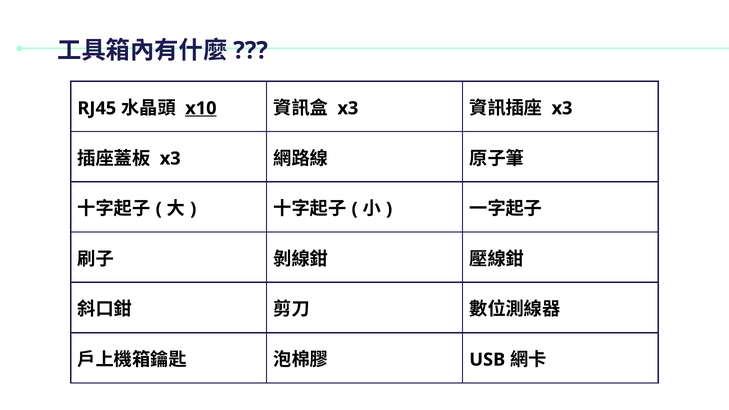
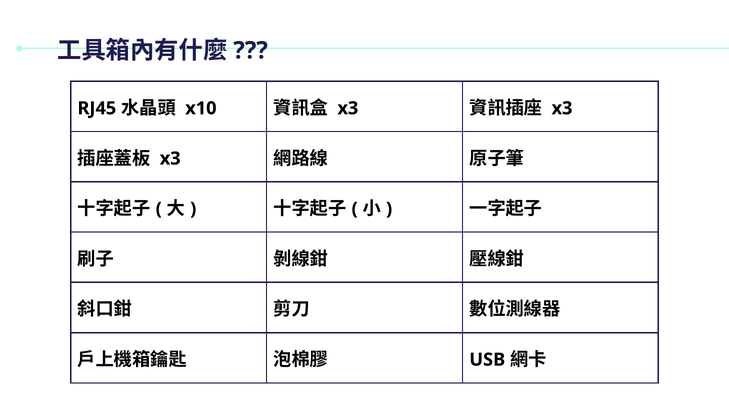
x10 underline: present -> none (201, 108)
